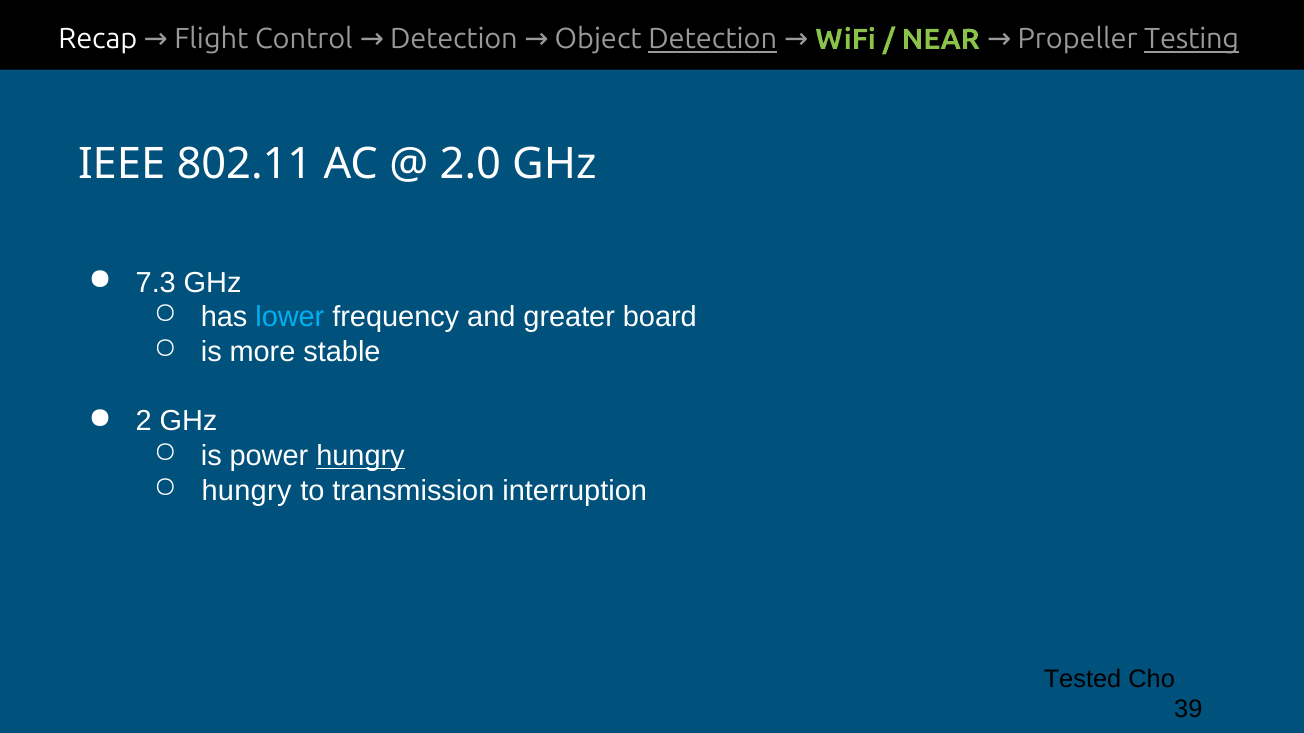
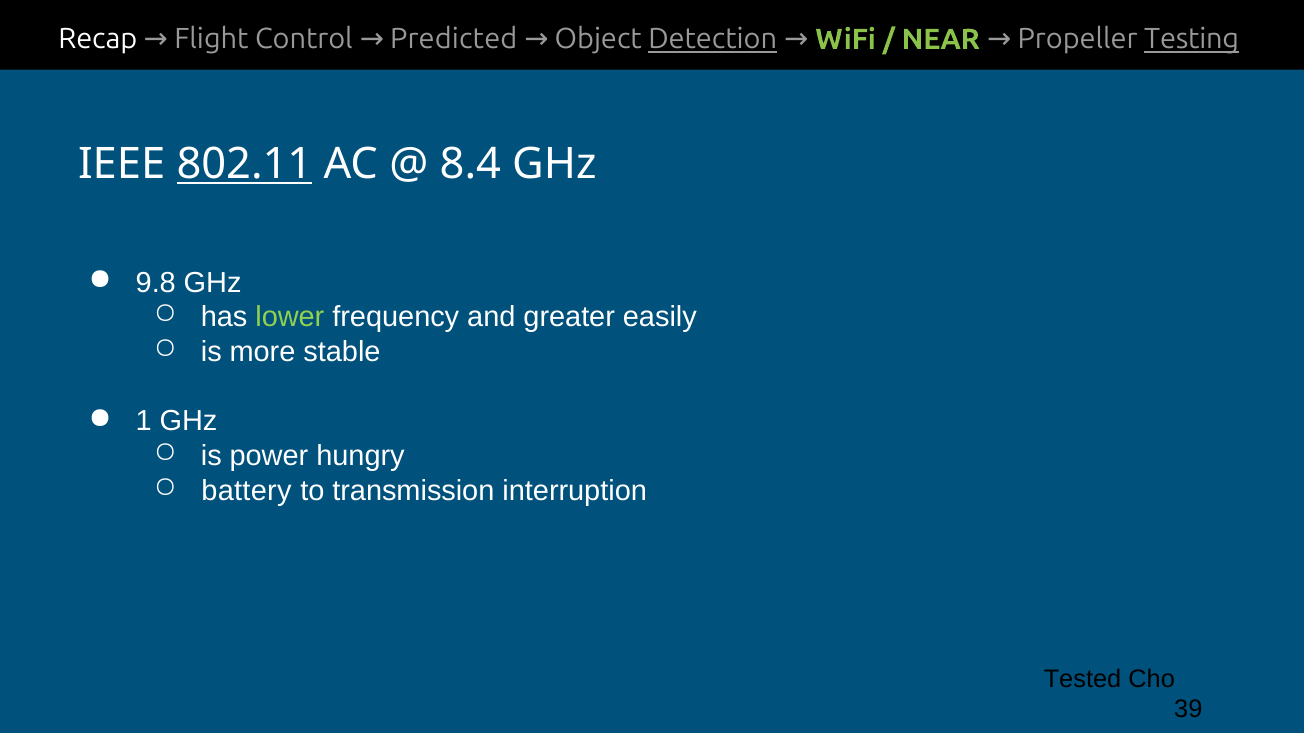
Control Detection: Detection -> Predicted (454, 39)
802.11 underline: none -> present (244, 165)
2.0: 2.0 -> 8.4 (470, 165)
7.3: 7.3 -> 9.8 (156, 283)
lower colour: light blue -> light green (290, 317)
board: board -> easily (660, 317)
2: 2 -> 1 (144, 422)
hungry underline: present -> none (361, 456)
hungry: hungry -> battery (246, 491)
